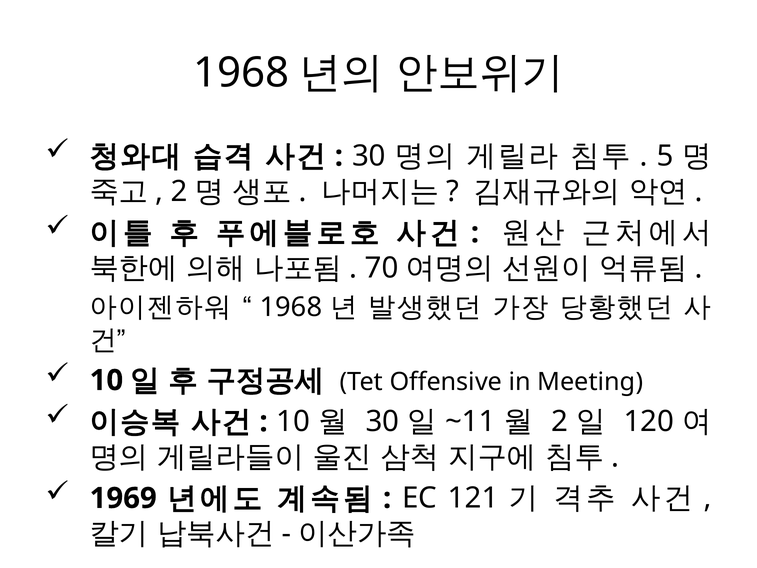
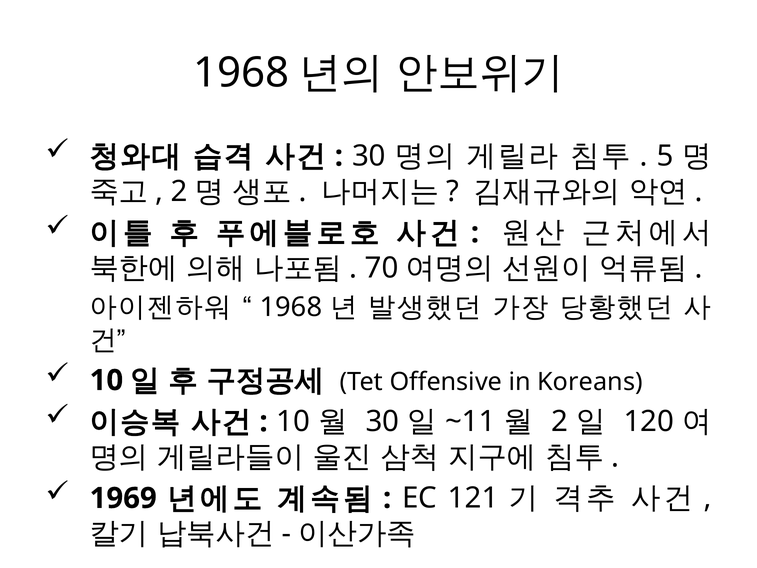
Meeting: Meeting -> Koreans (590, 382)
